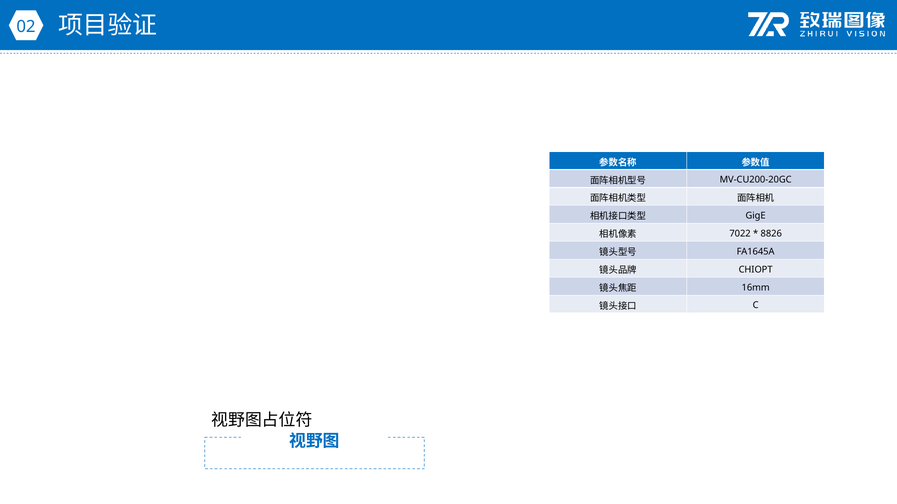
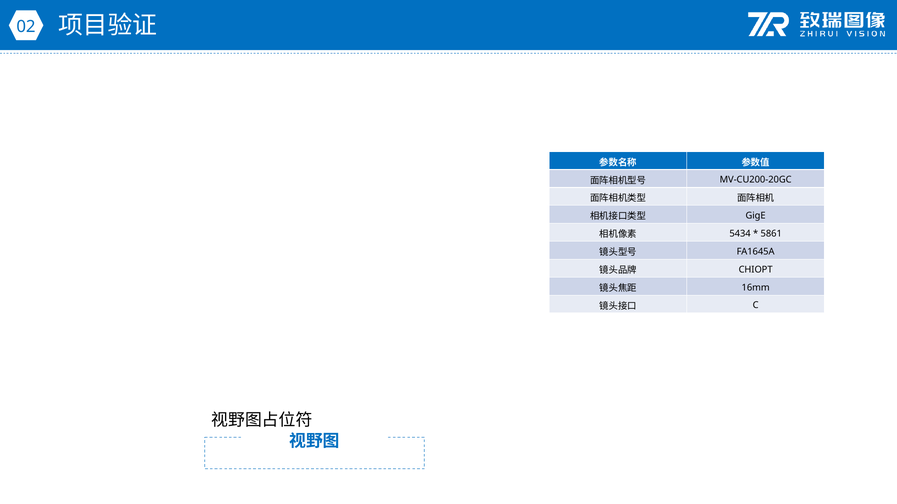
7022: 7022 -> 5434 (740, 234)
8826: 8826 -> 5861 (771, 234)
